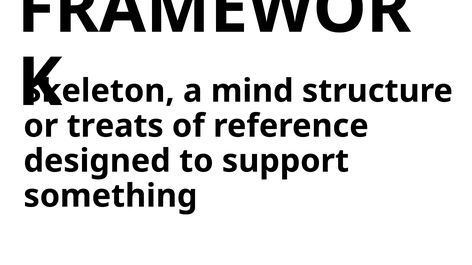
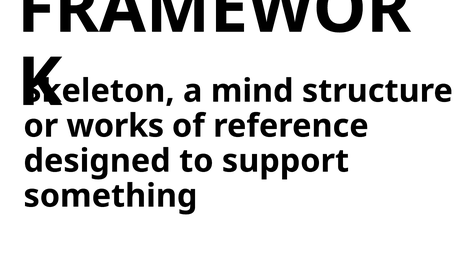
treats: treats -> works (115, 126)
